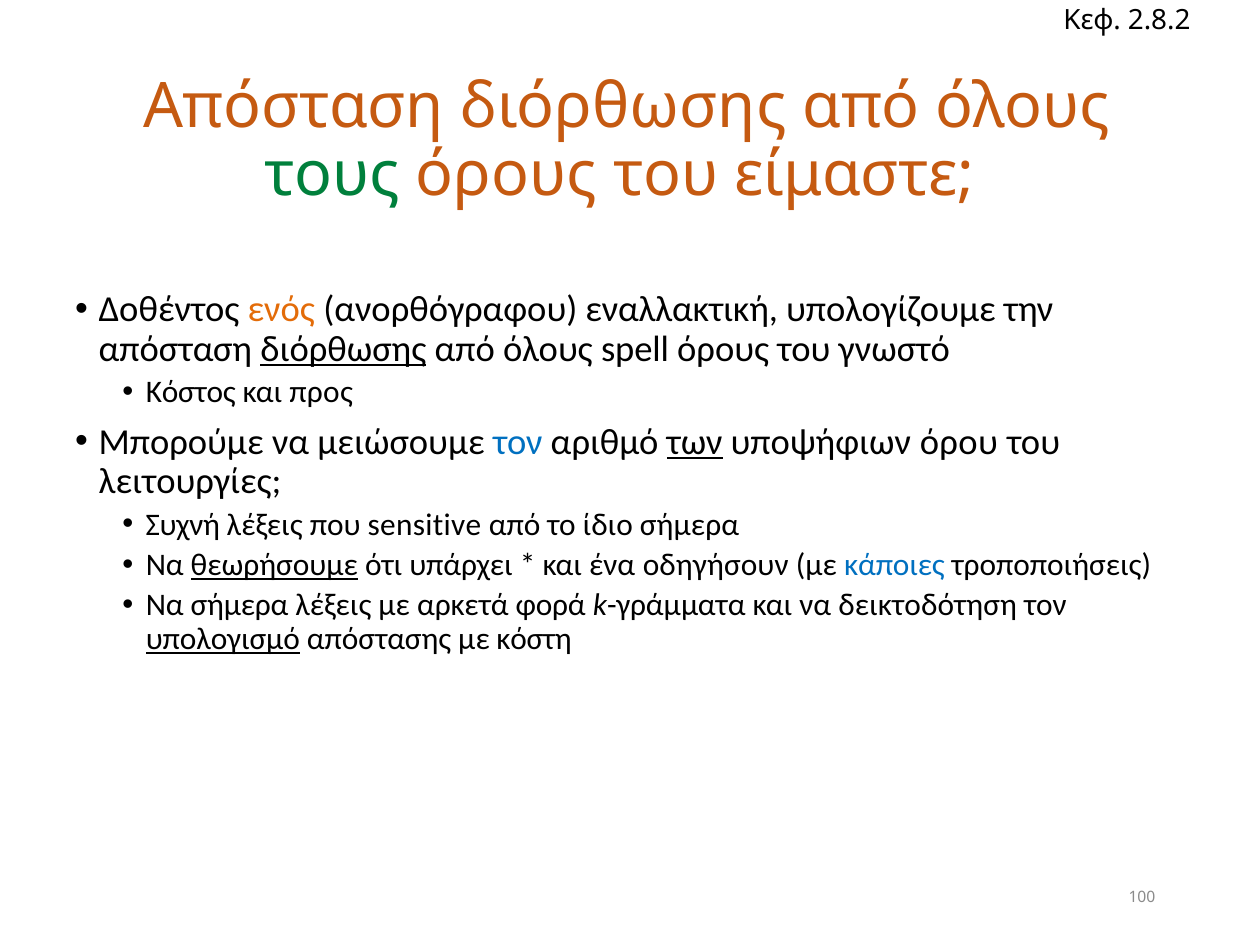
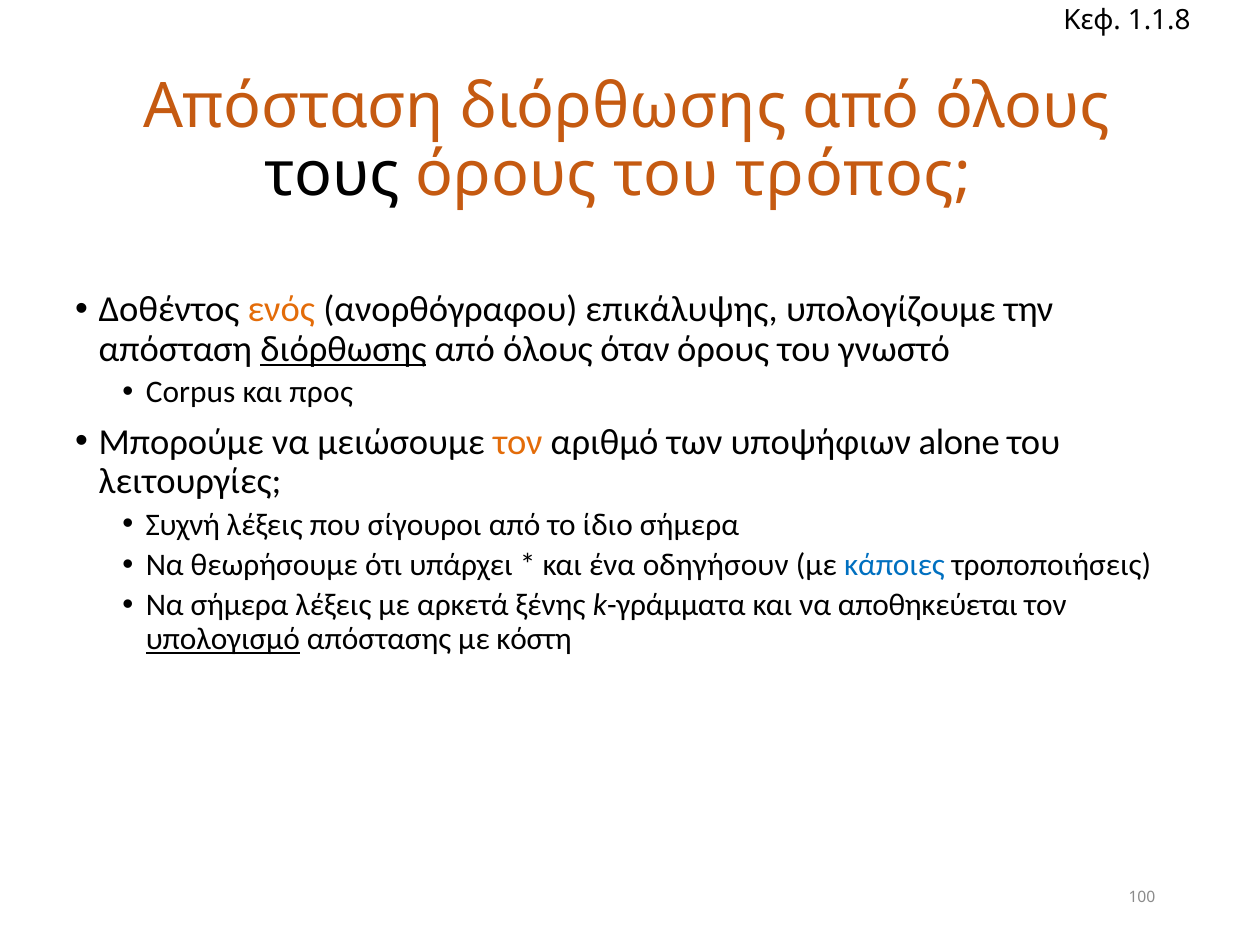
2.8.2: 2.8.2 -> 1.1.8 (1159, 20)
τους colour: green -> black (332, 174)
είμαστε: είμαστε -> τρόπος (854, 174)
εναλλακτική: εναλλακτική -> επικάλυψης (682, 309)
spell: spell -> όταν (635, 349)
Κόστος: Κόστος -> Corpus (191, 392)
τον colour: blue -> orange (518, 442)
των underline: present -> none (695, 442)
όρου: όρου -> alone (959, 442)
sensitive: sensitive -> σίγουροι (425, 525)
θεωρήσουμε underline: present -> none (274, 565)
φορά: φορά -> ξένης (551, 605)
δεικτοδότηση: δεικτοδότηση -> αποθηκεύεται (928, 605)
